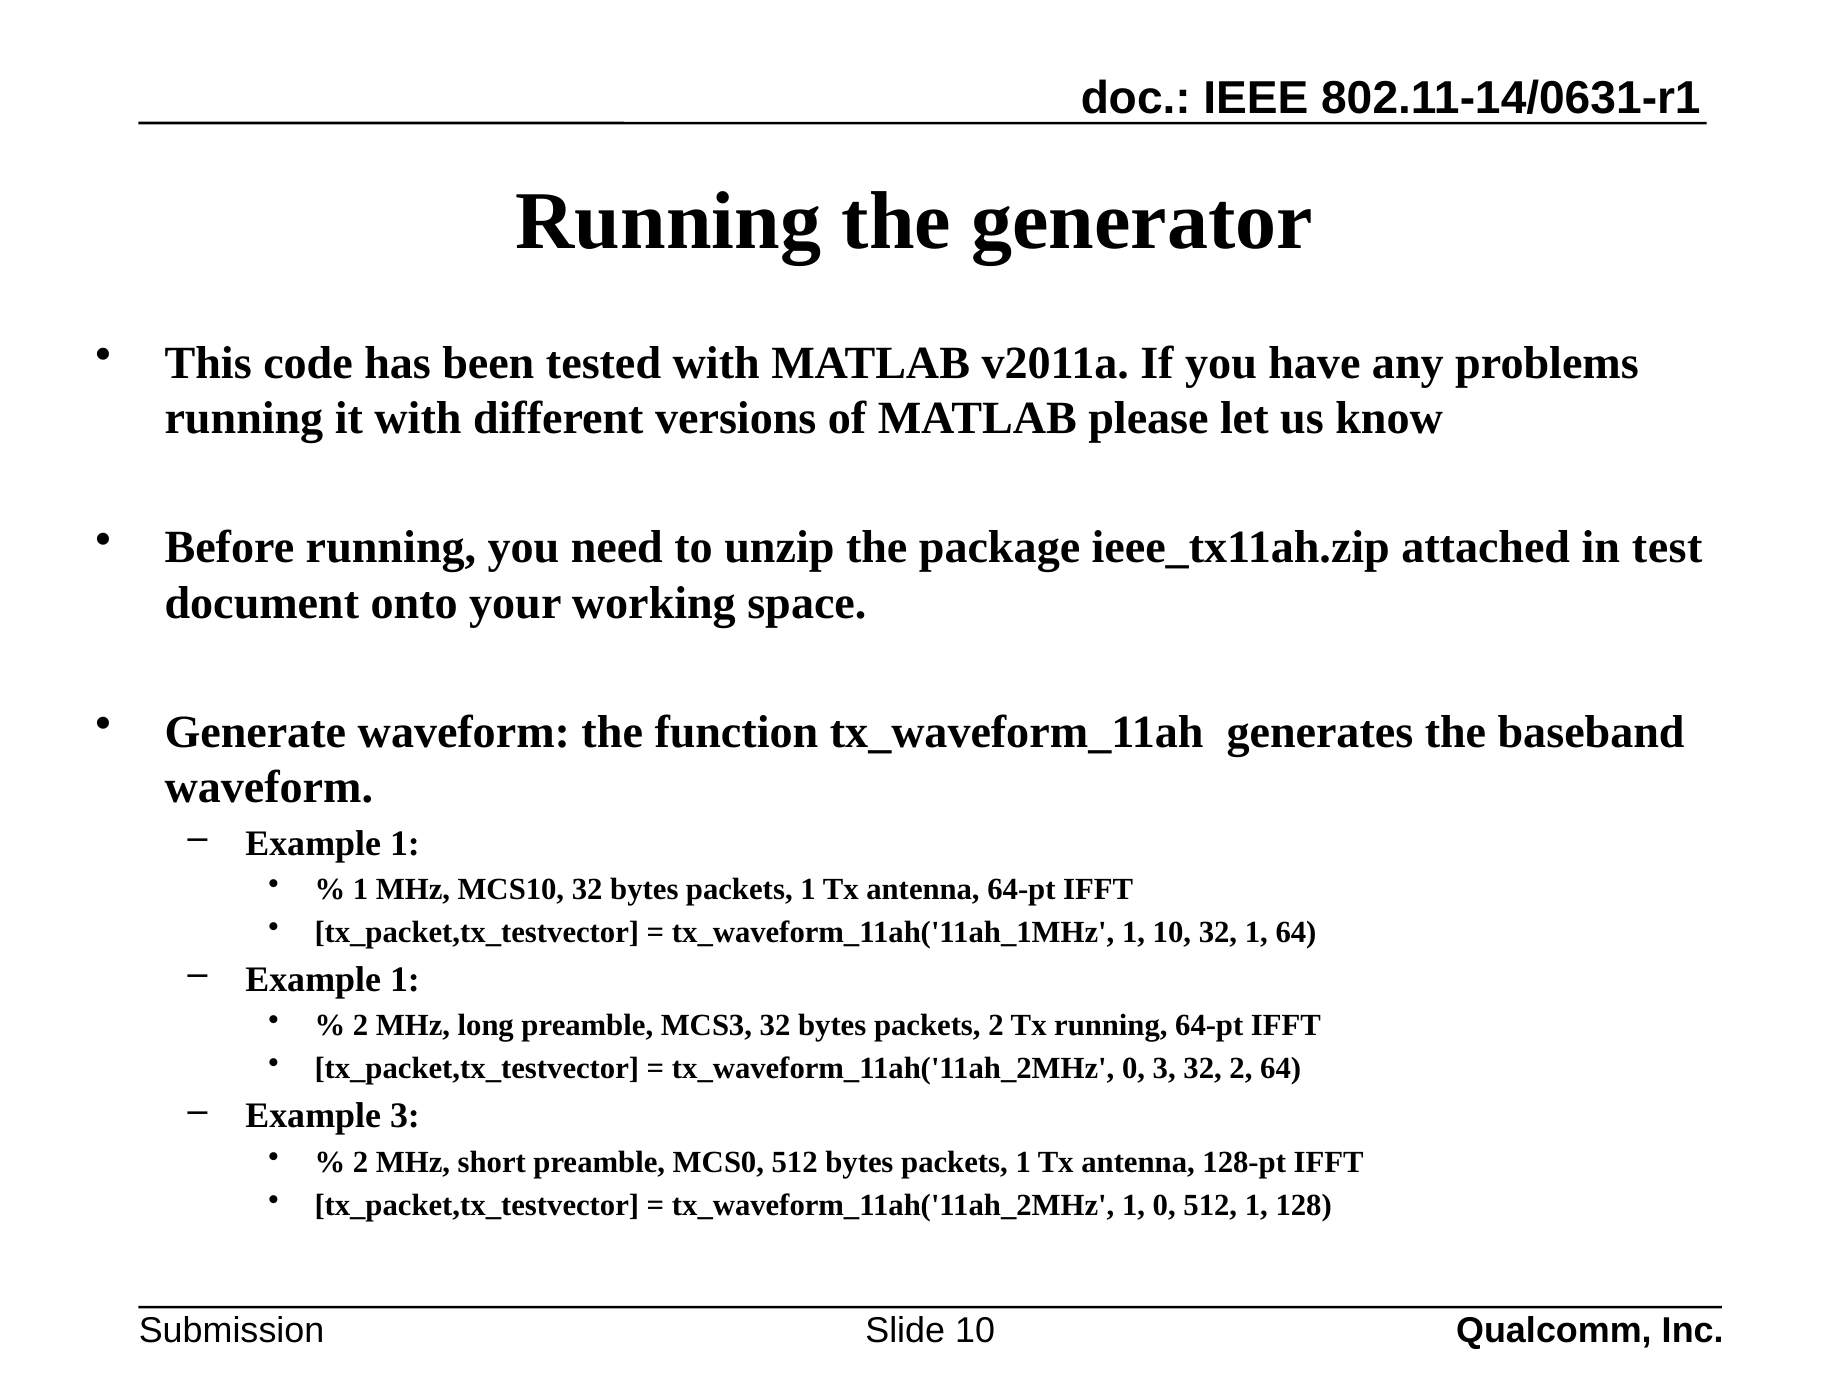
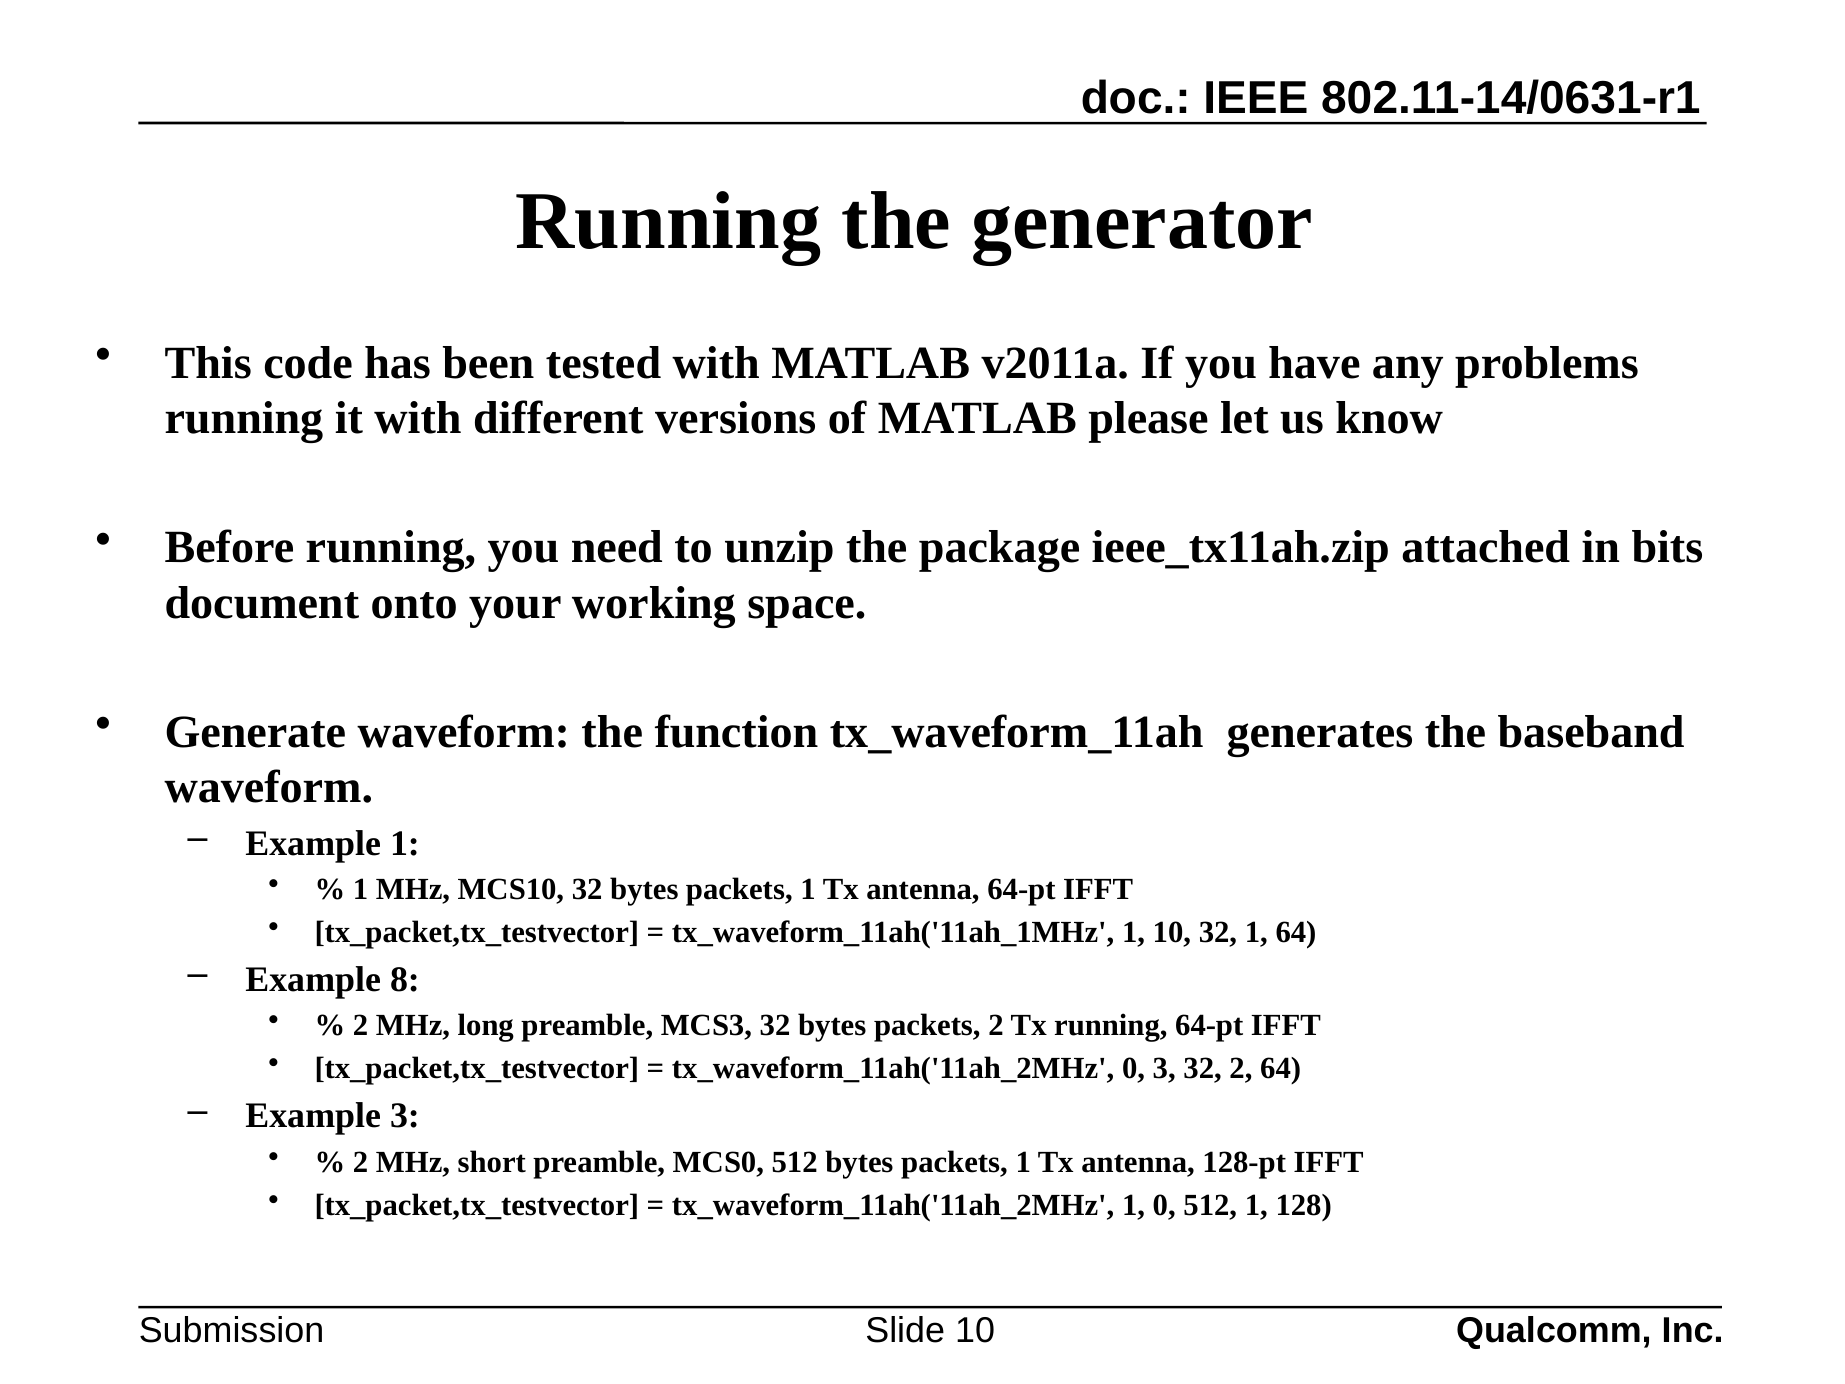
test: test -> bits (1667, 548)
1: 1 -> 8 (405, 980)
